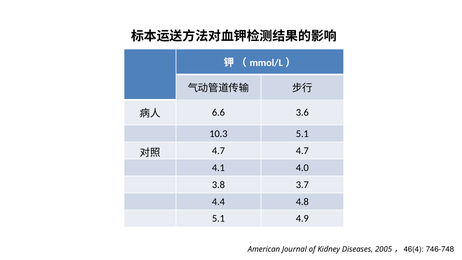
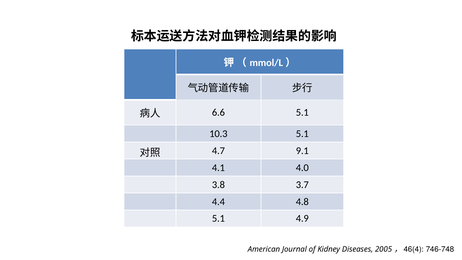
6.6 3.6: 3.6 -> 5.1 (302, 113)
4.7 4.7: 4.7 -> 9.1 (302, 151)
